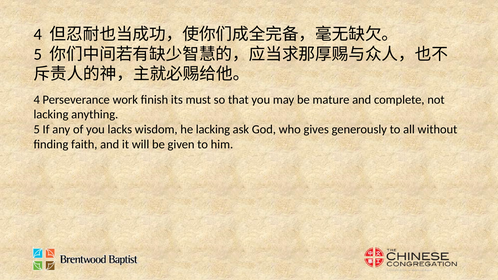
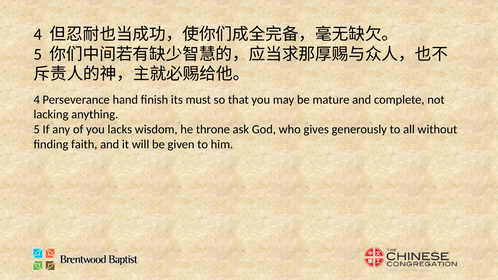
work: work -> hand (125, 100)
he lacking: lacking -> throne (213, 130)
